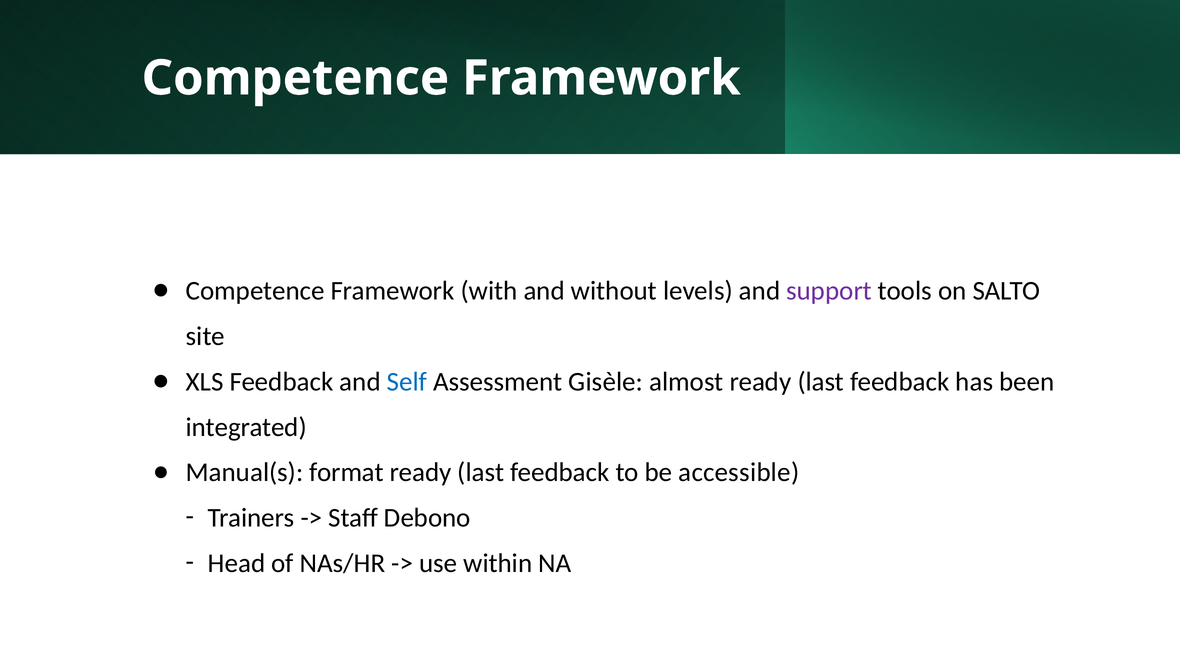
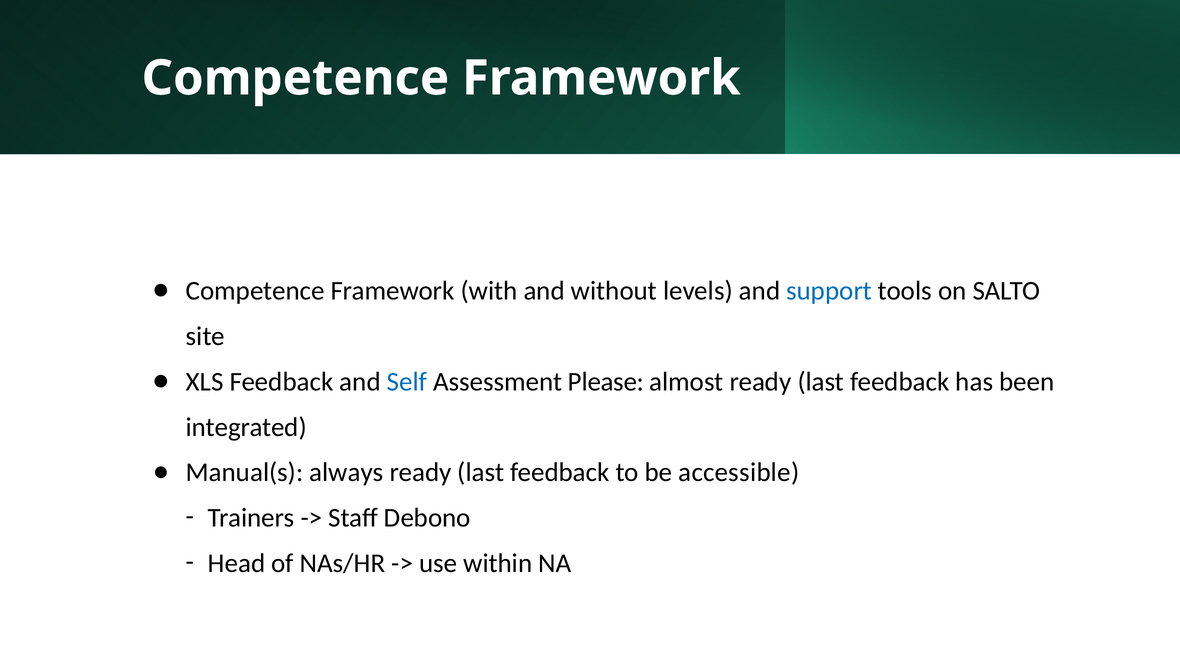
support colour: purple -> blue (829, 291)
Gisèle: Gisèle -> Please (606, 382)
format: format -> always (346, 472)
